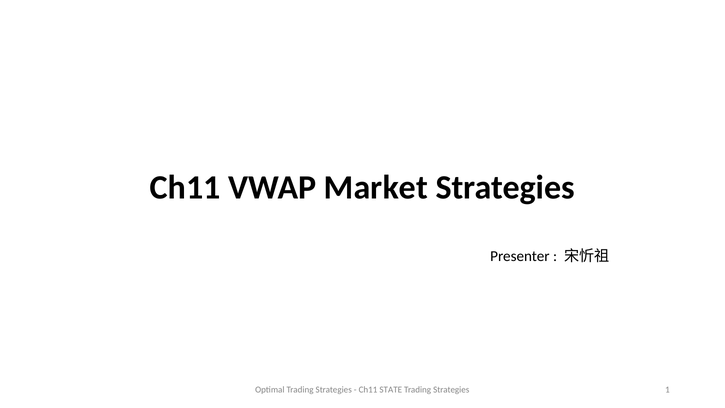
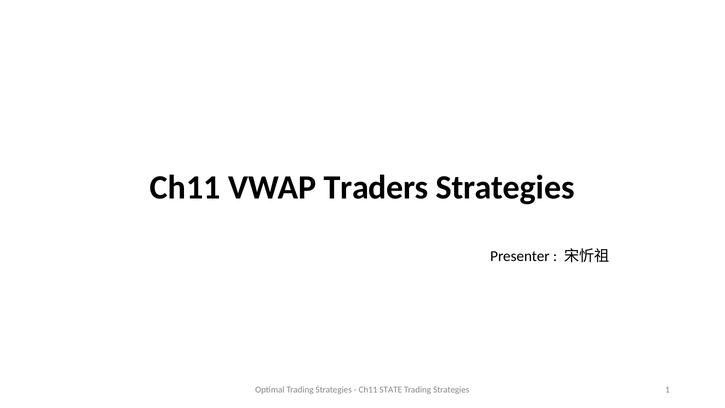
Market: Market -> Traders (376, 187)
